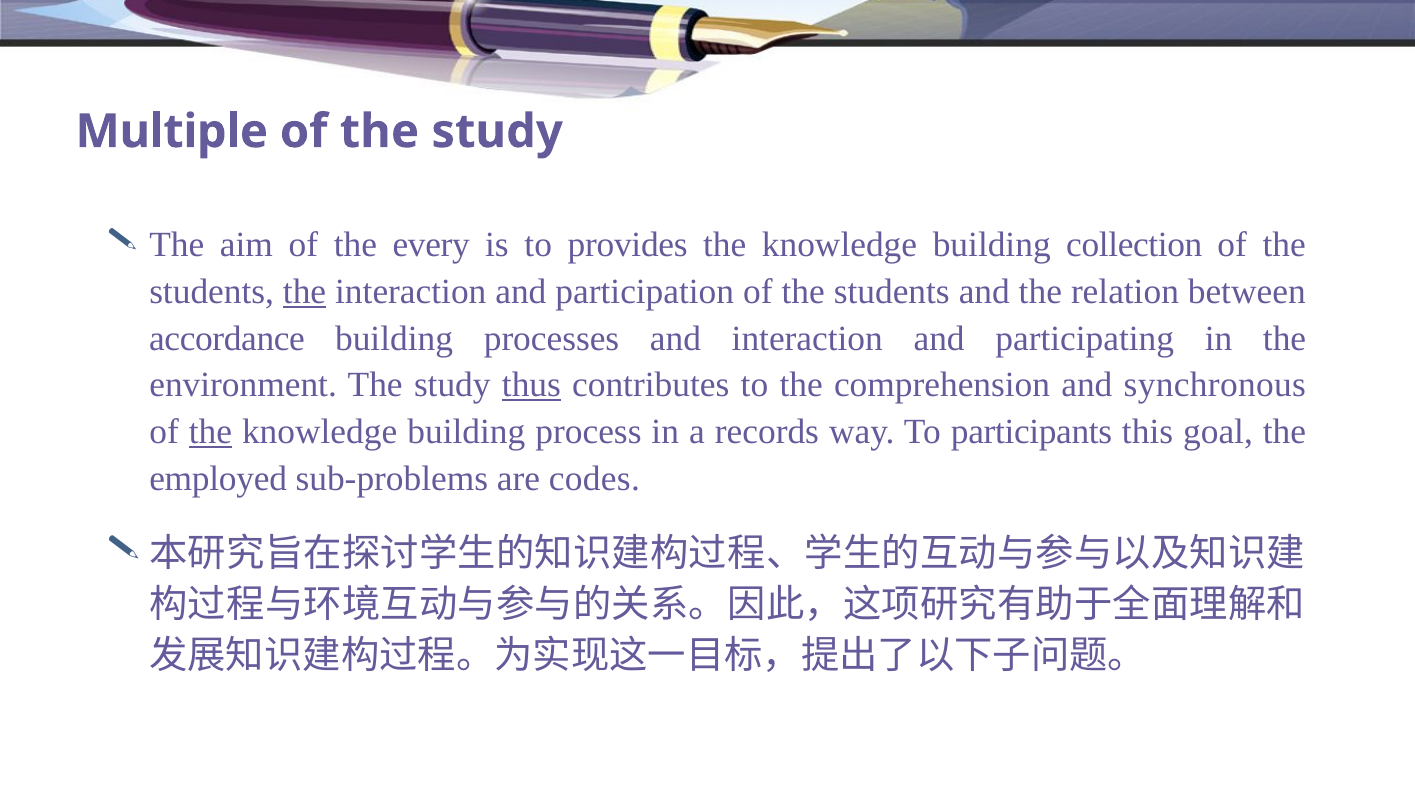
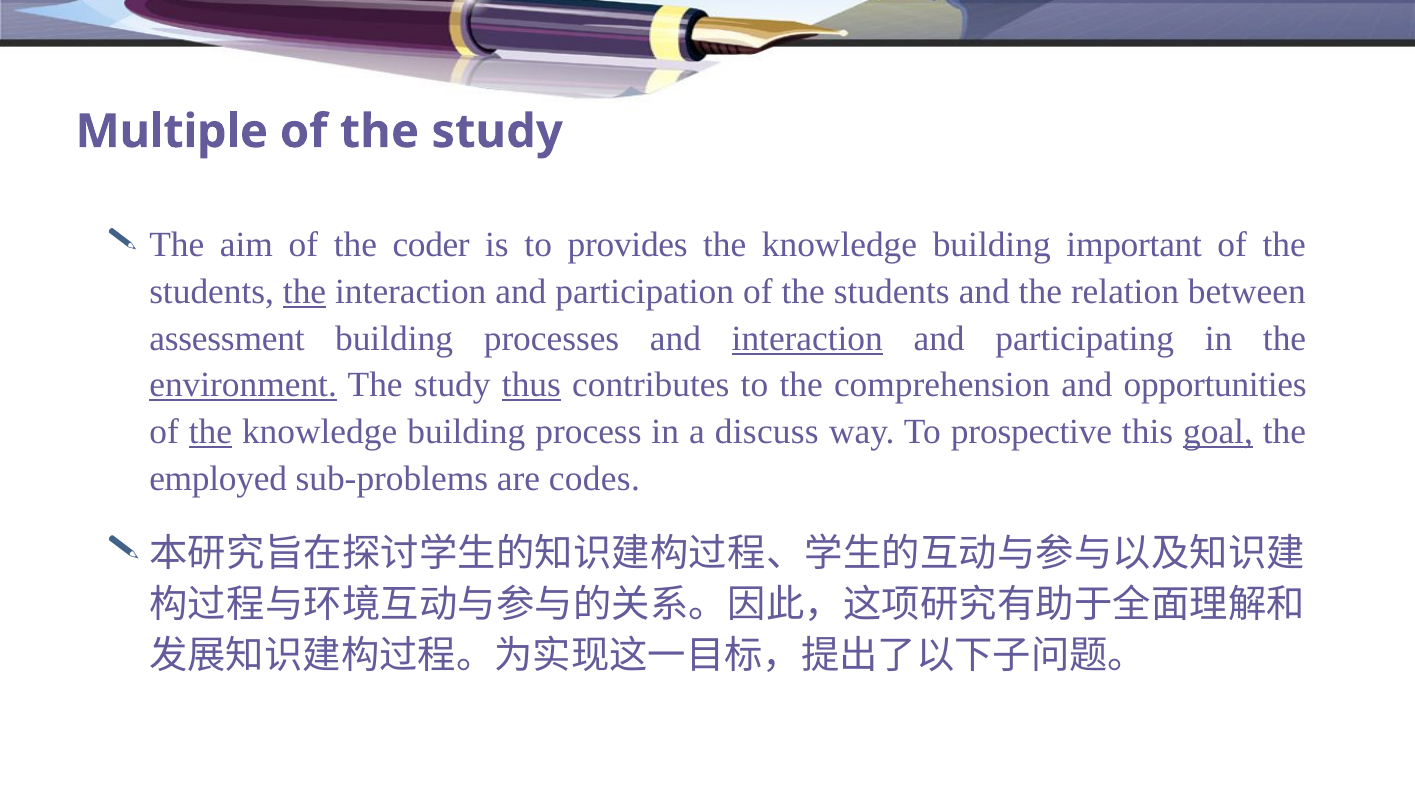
every: every -> coder (431, 245)
collection: collection -> important (1134, 245)
accordance: accordance -> assessment (227, 338)
interaction underline: none -> present (807, 338)
environment underline: none -> present (243, 385)
synchronous: synchronous -> opportunities (1215, 385)
records: records -> discuss (767, 432)
participants: participants -> prospective (1031, 432)
goal underline: none -> present (1218, 432)
